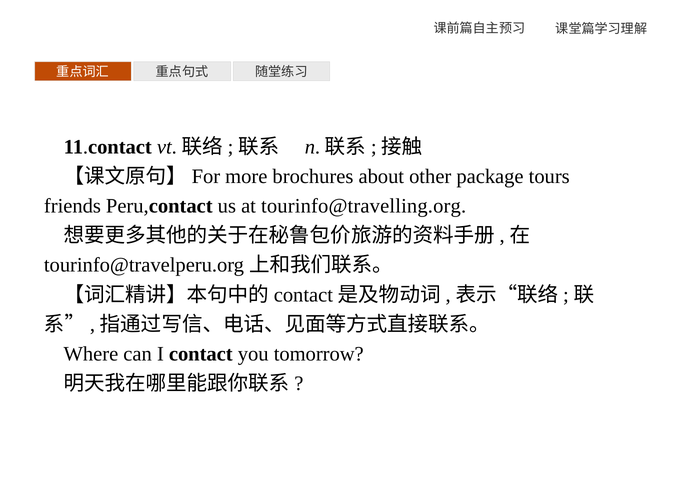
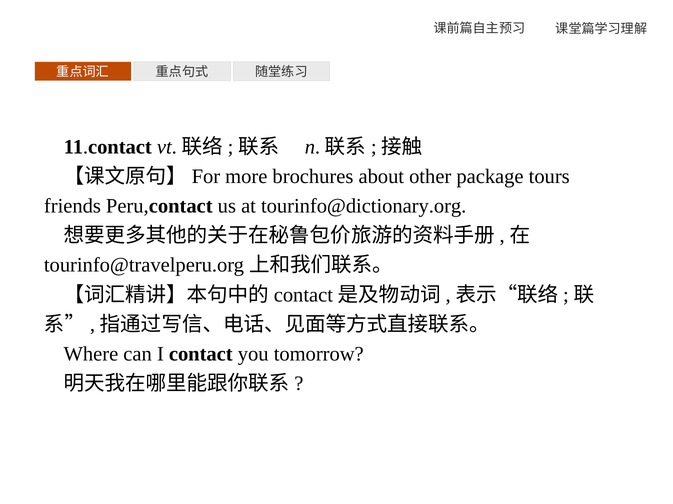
tourinfo@travelling.org: tourinfo@travelling.org -> tourinfo@dictionary.org (364, 206)
